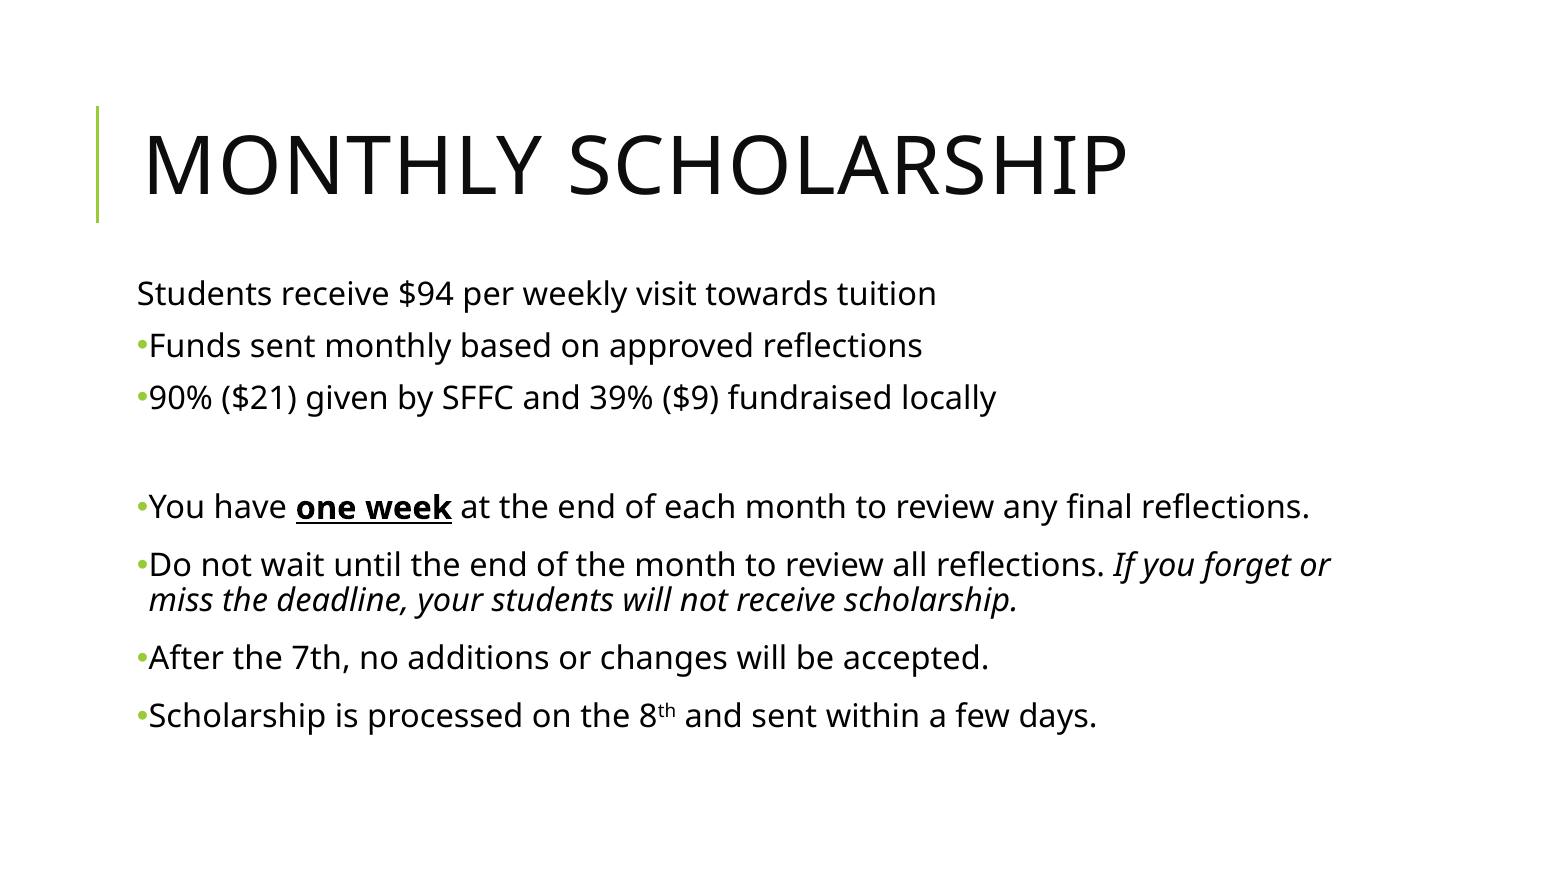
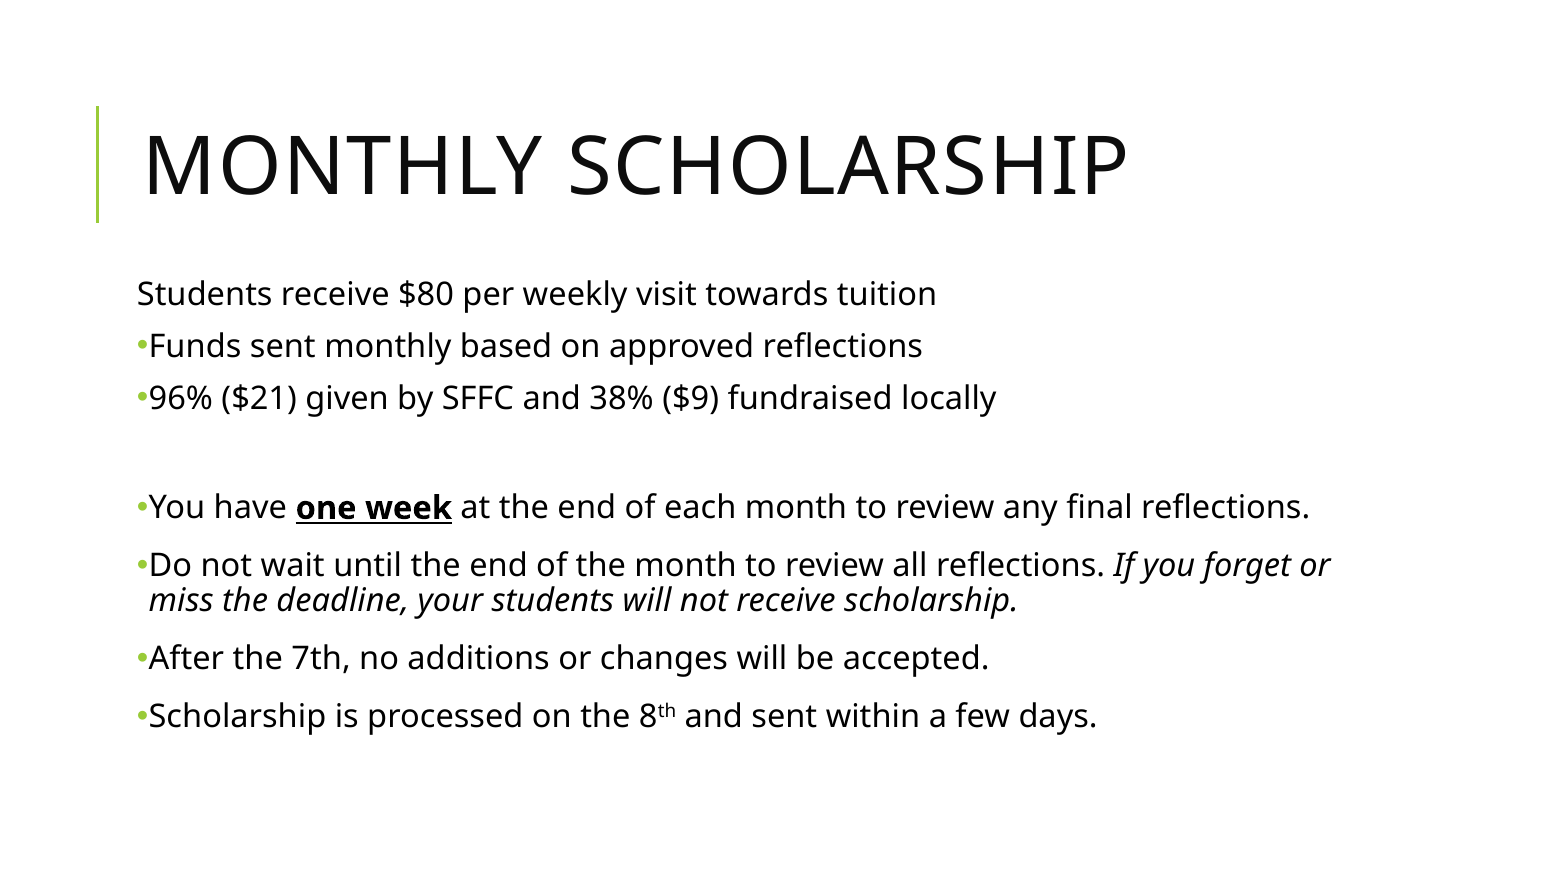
$94: $94 -> $80 (426, 295)
90%: 90% -> 96% (181, 399)
39%: 39% -> 38% (622, 399)
